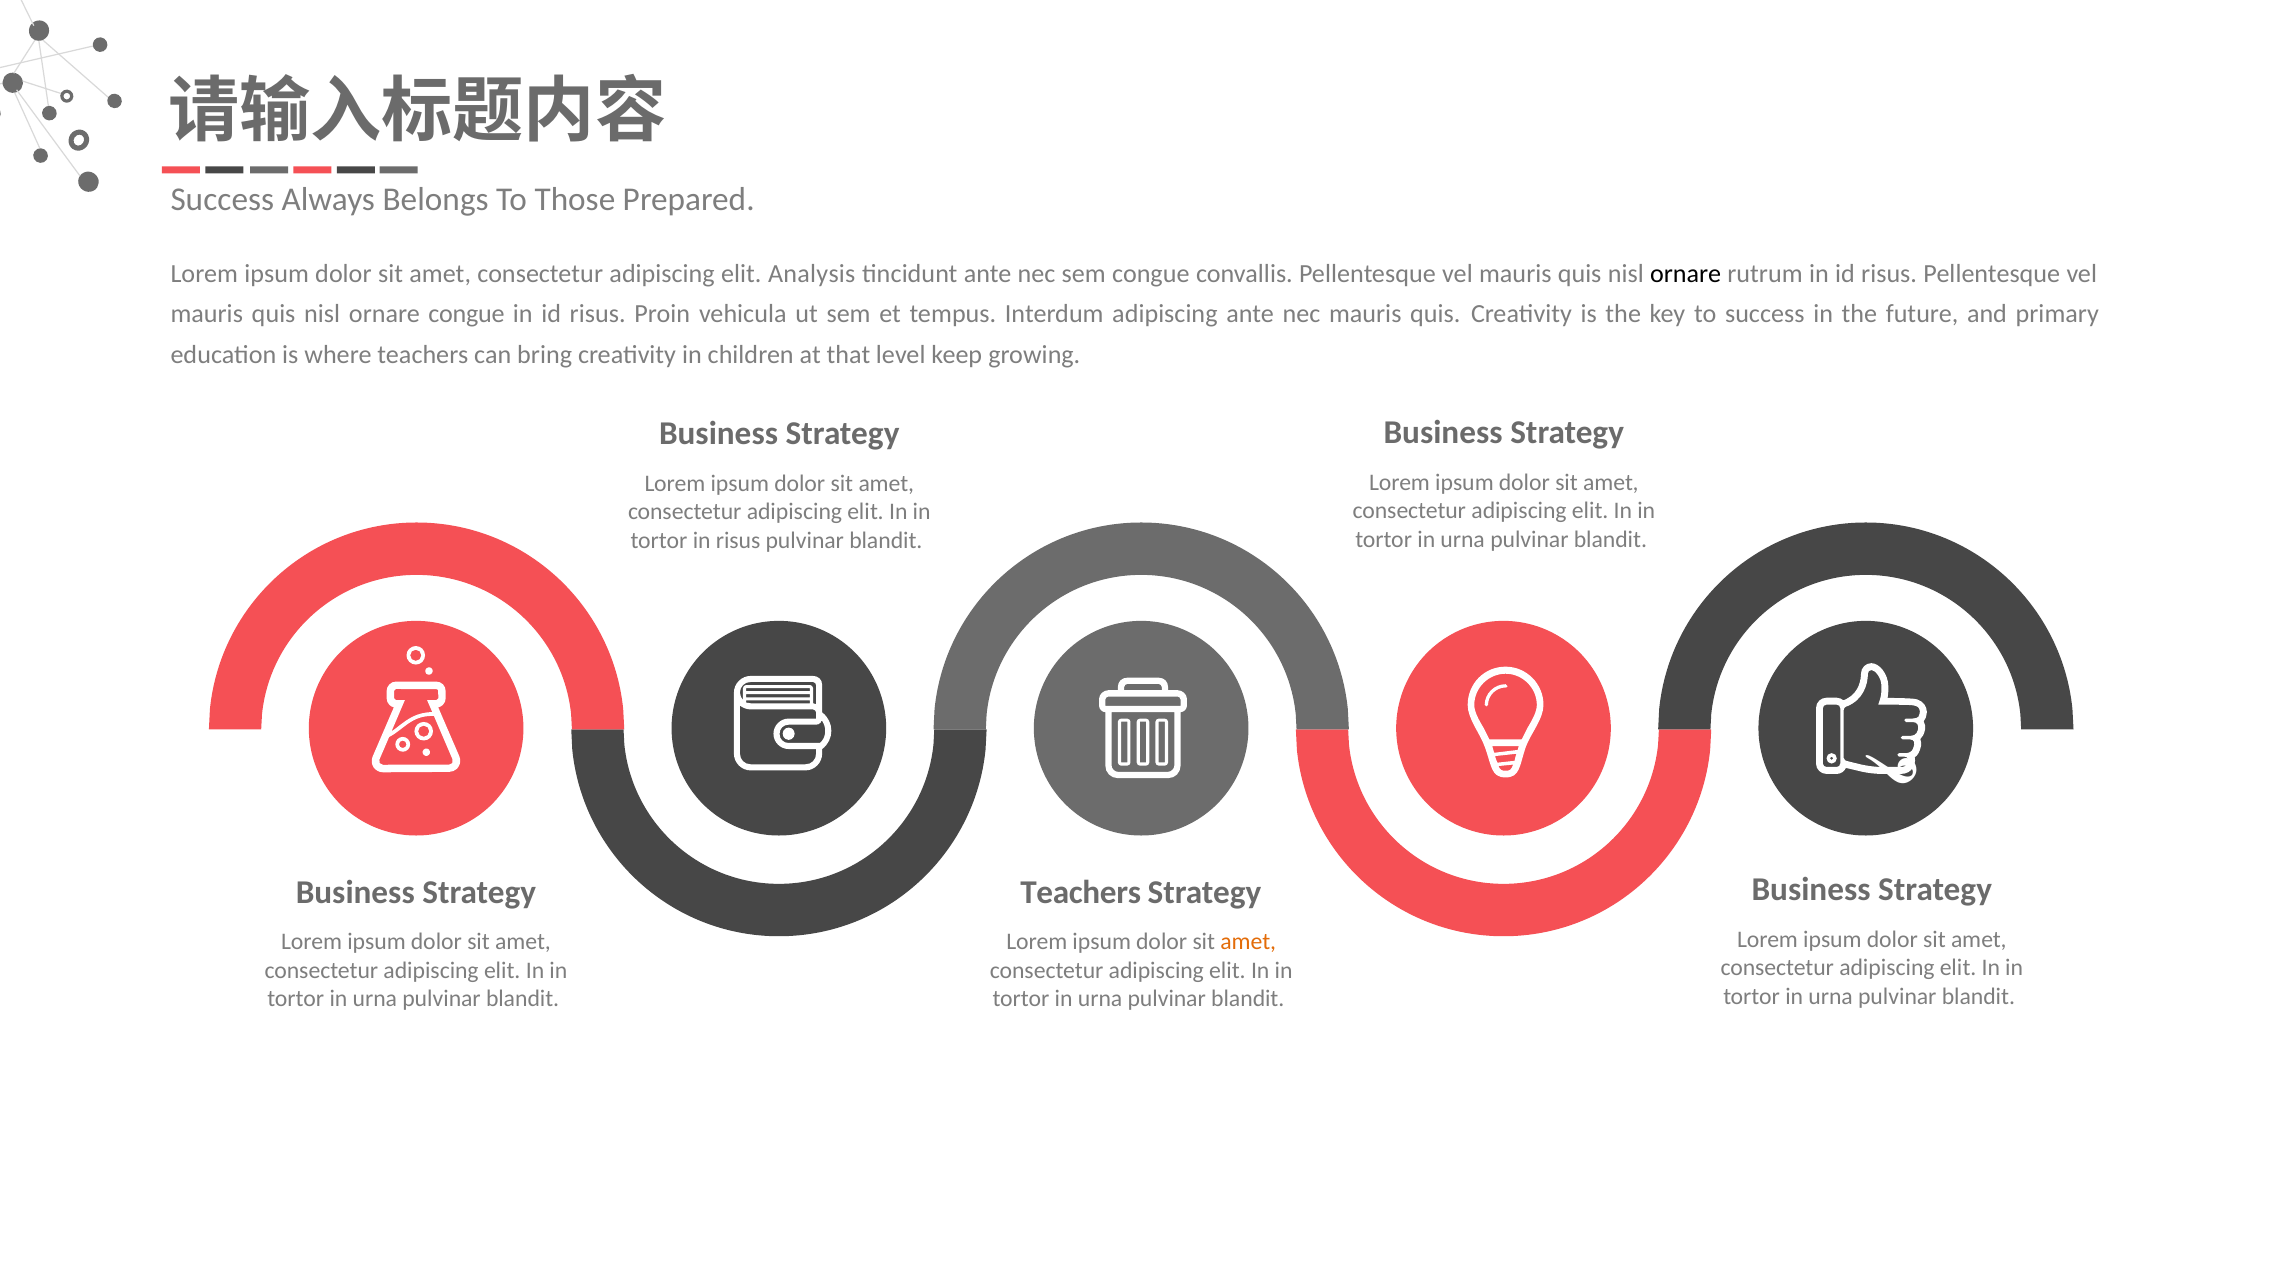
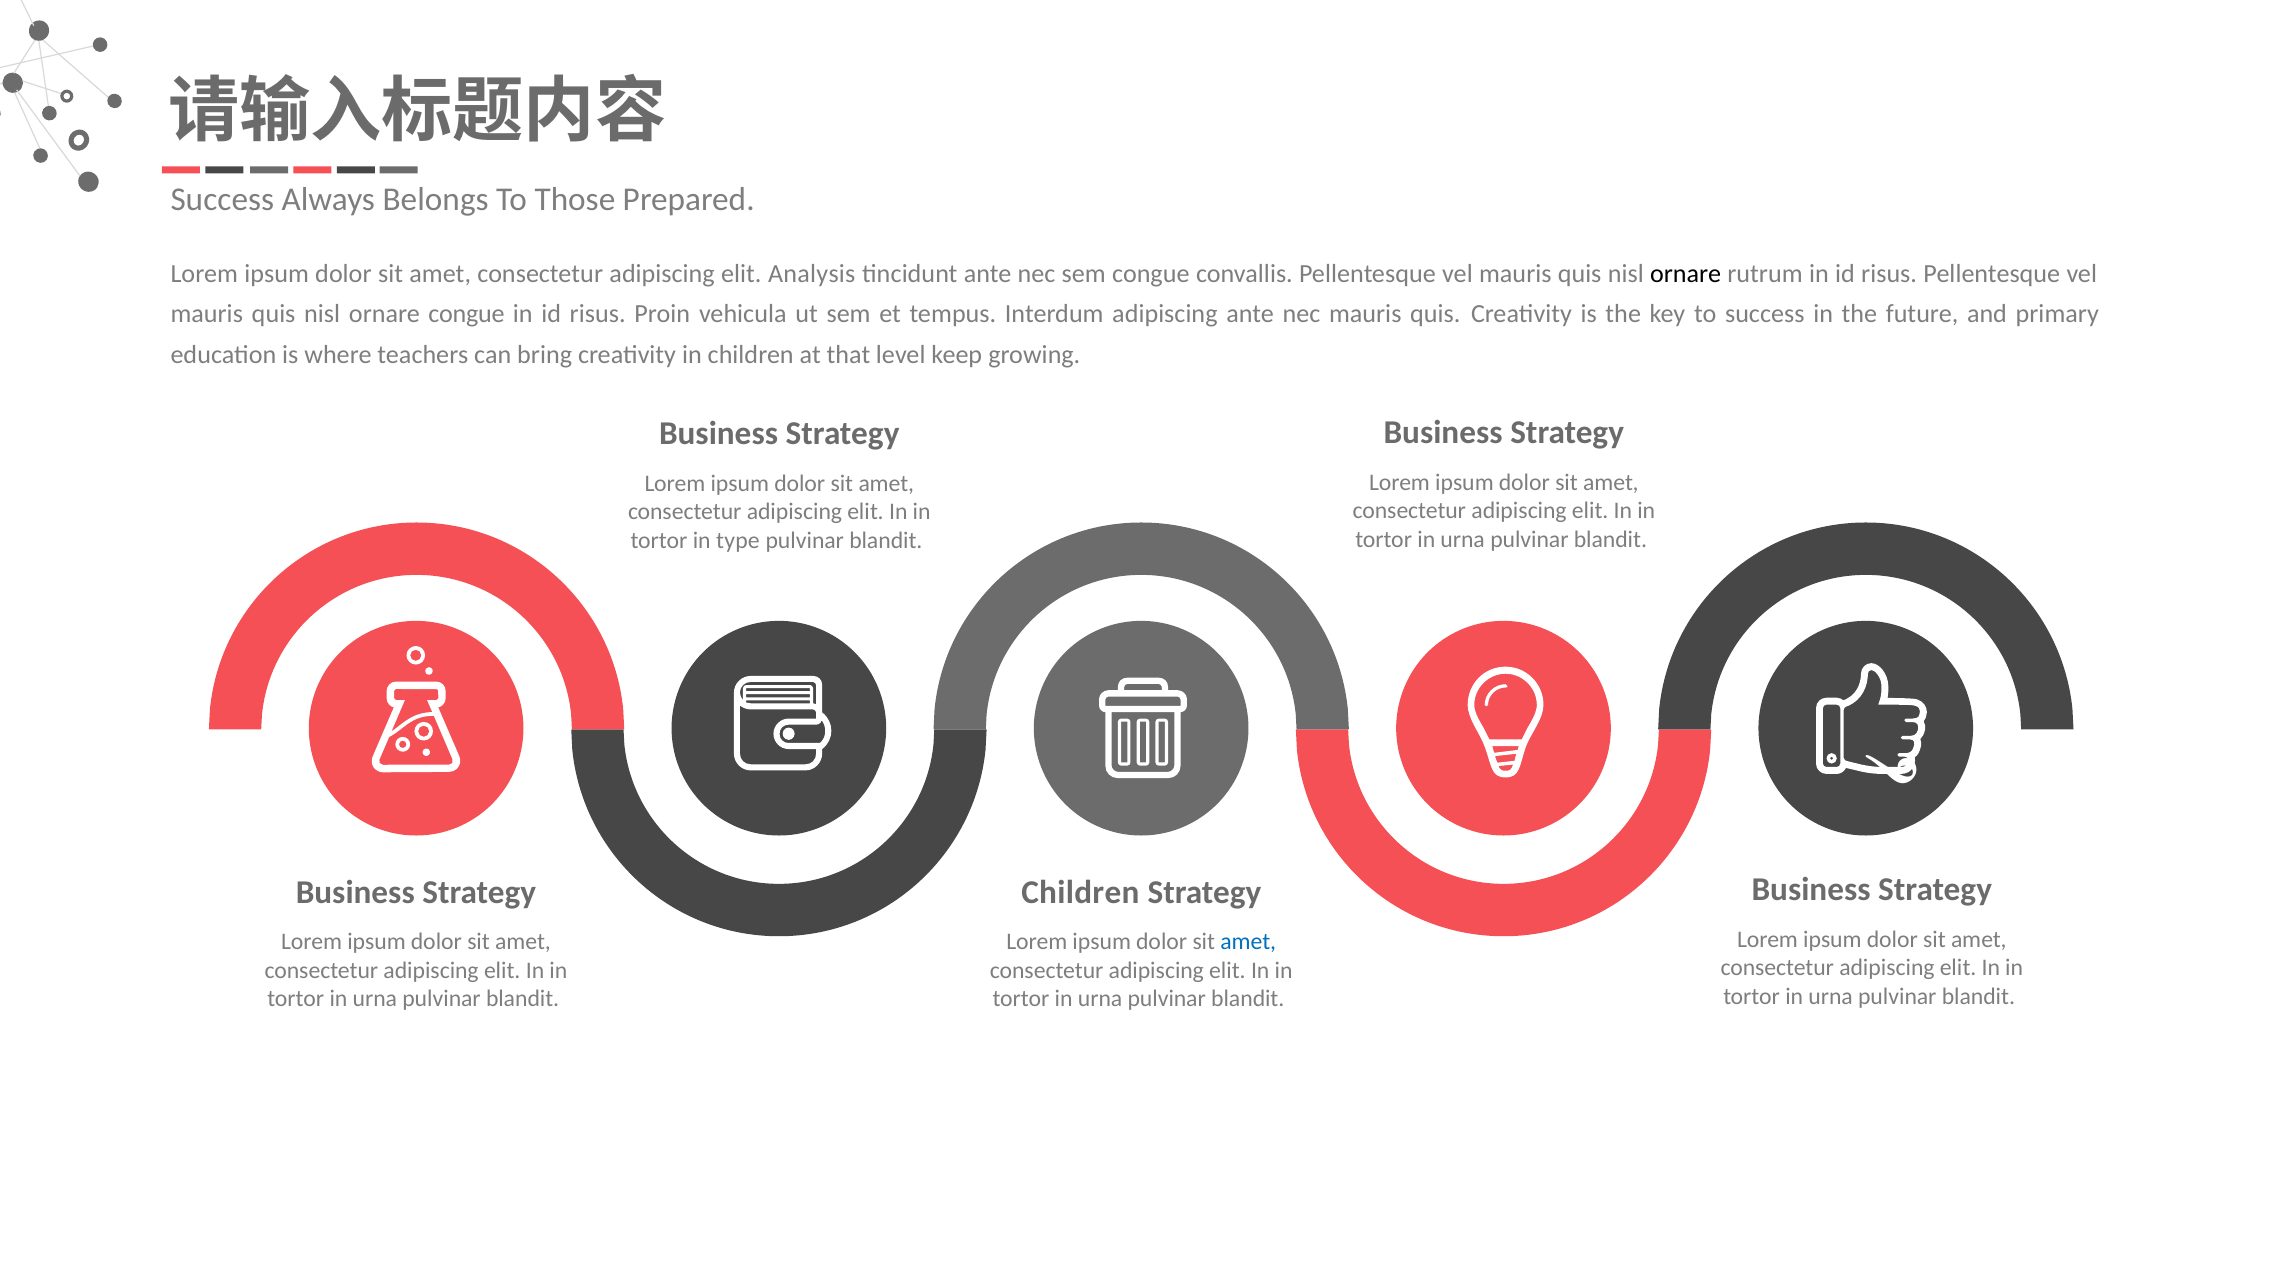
in risus: risus -> type (738, 540)
Teachers: Teachers -> Children (1080, 892)
amet colour: orange -> blue (1248, 942)
